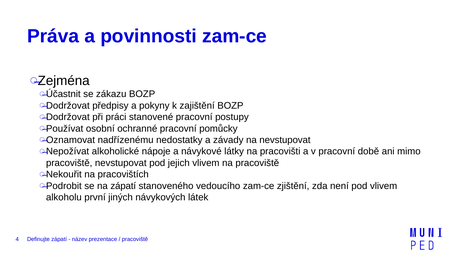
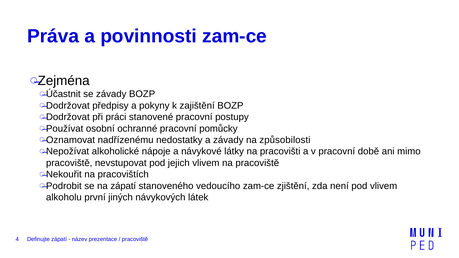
se zákazu: zákazu -> závady (111, 94)
na nevstupovat: nevstupovat -> způsobilosti (285, 140)
